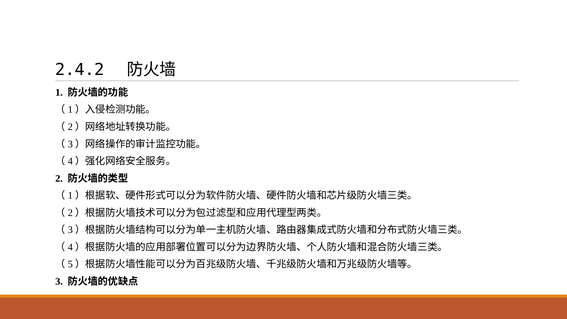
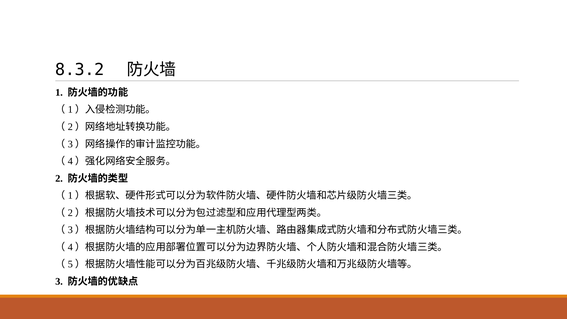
2.4.2: 2.4.2 -> 8.3.2 (80, 70)
